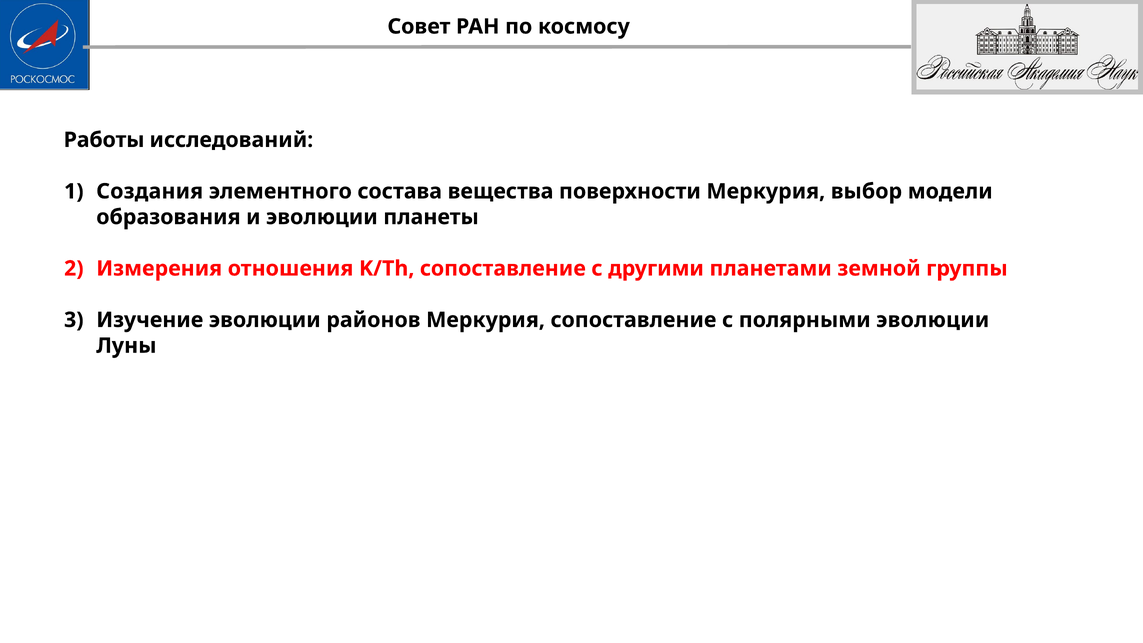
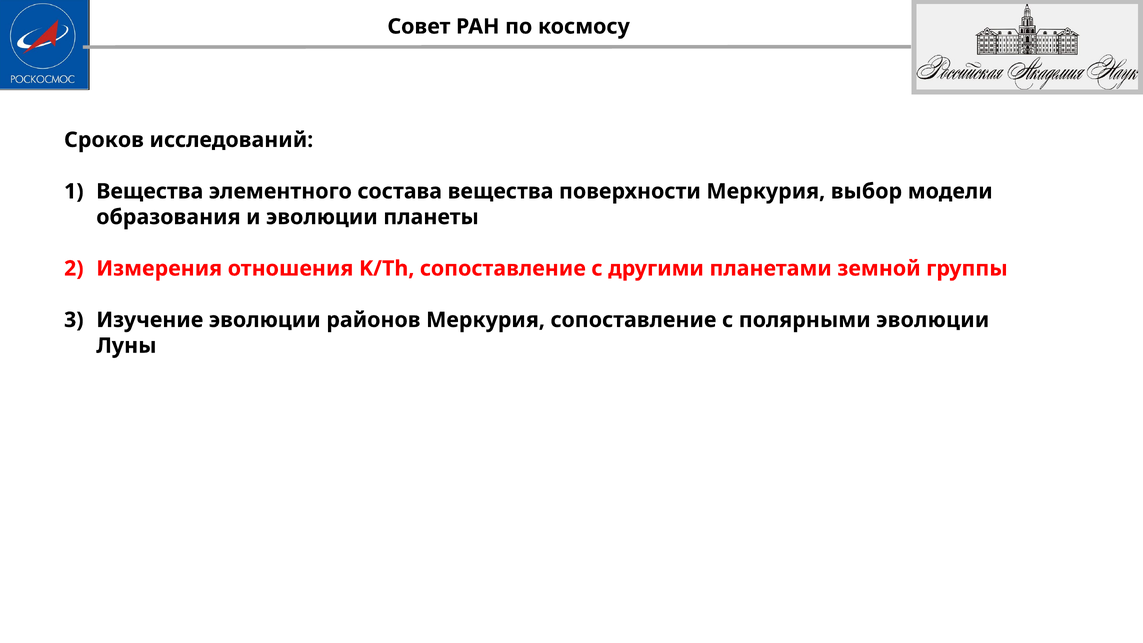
Работы: Работы -> Сроков (104, 140)
Создания: Создания -> Вещества (150, 191)
